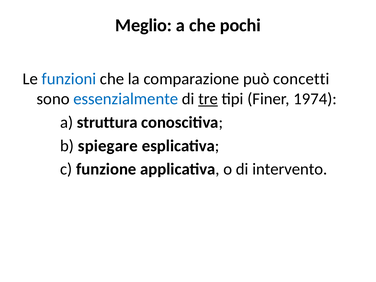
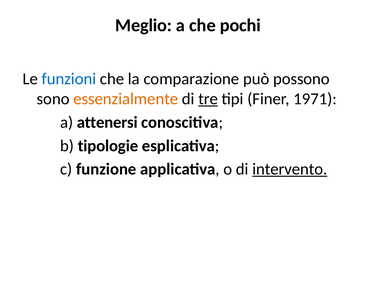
concetti: concetti -> possono (301, 79)
essenzialmente colour: blue -> orange (126, 99)
1974: 1974 -> 1971 (315, 99)
struttura: struttura -> attenersi (107, 122)
spiegare: spiegare -> tipologie (108, 146)
intervento underline: none -> present (290, 169)
